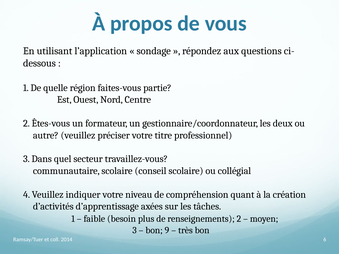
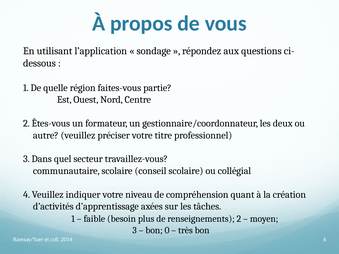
9: 9 -> 0 (167, 231)
